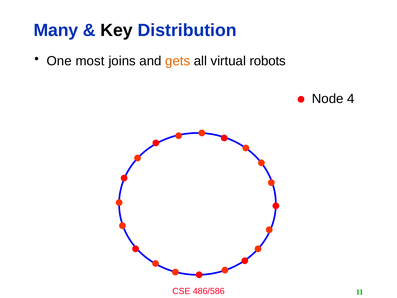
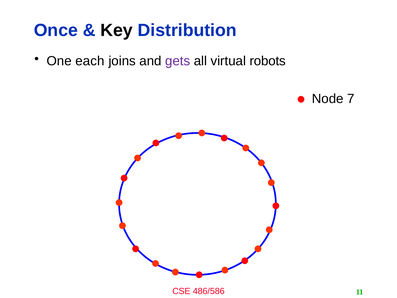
Many: Many -> Once (56, 30)
most: most -> each (90, 61)
gets colour: orange -> purple (178, 61)
4: 4 -> 7 (351, 99)
